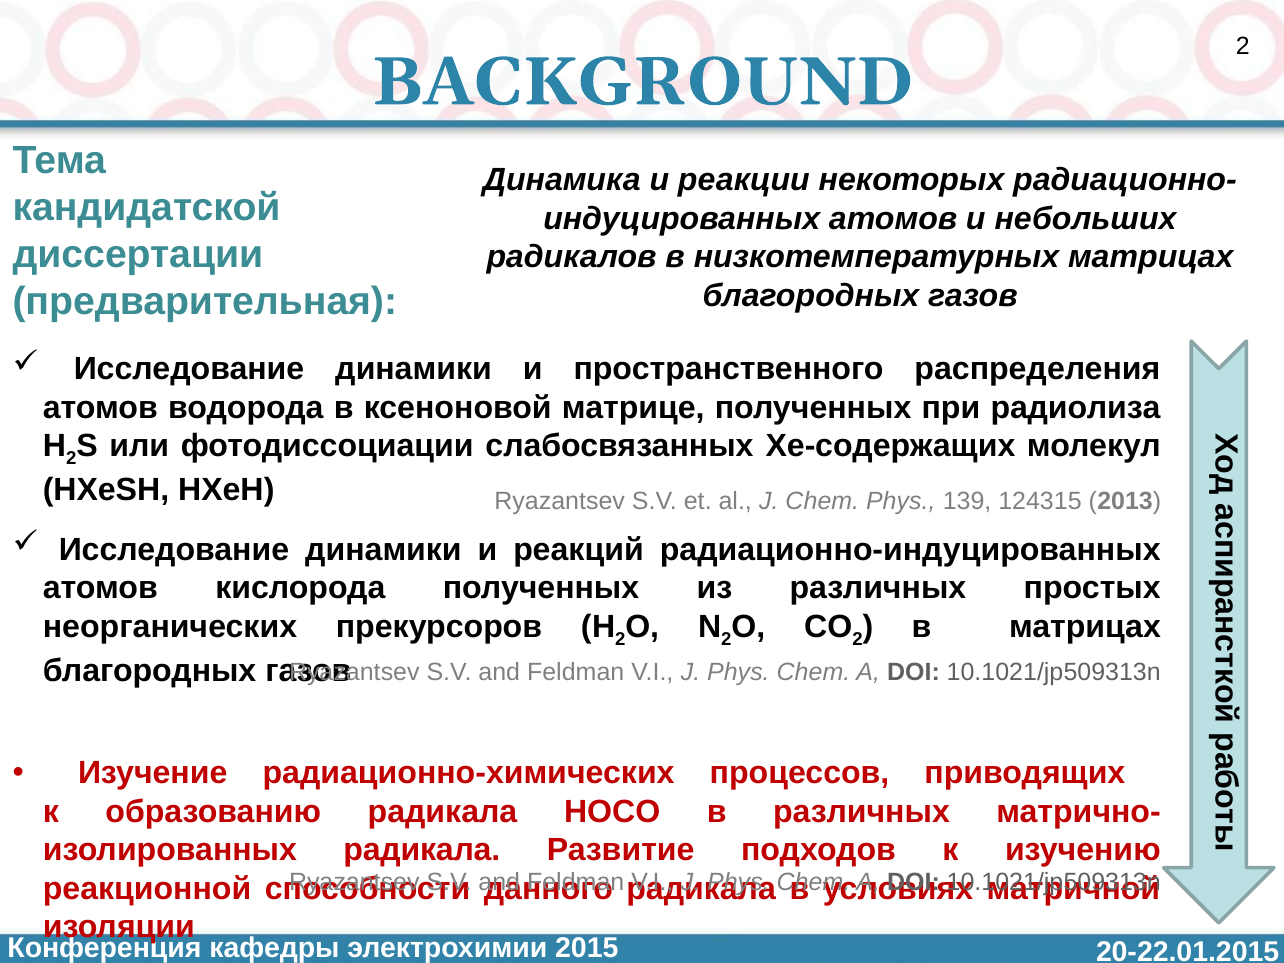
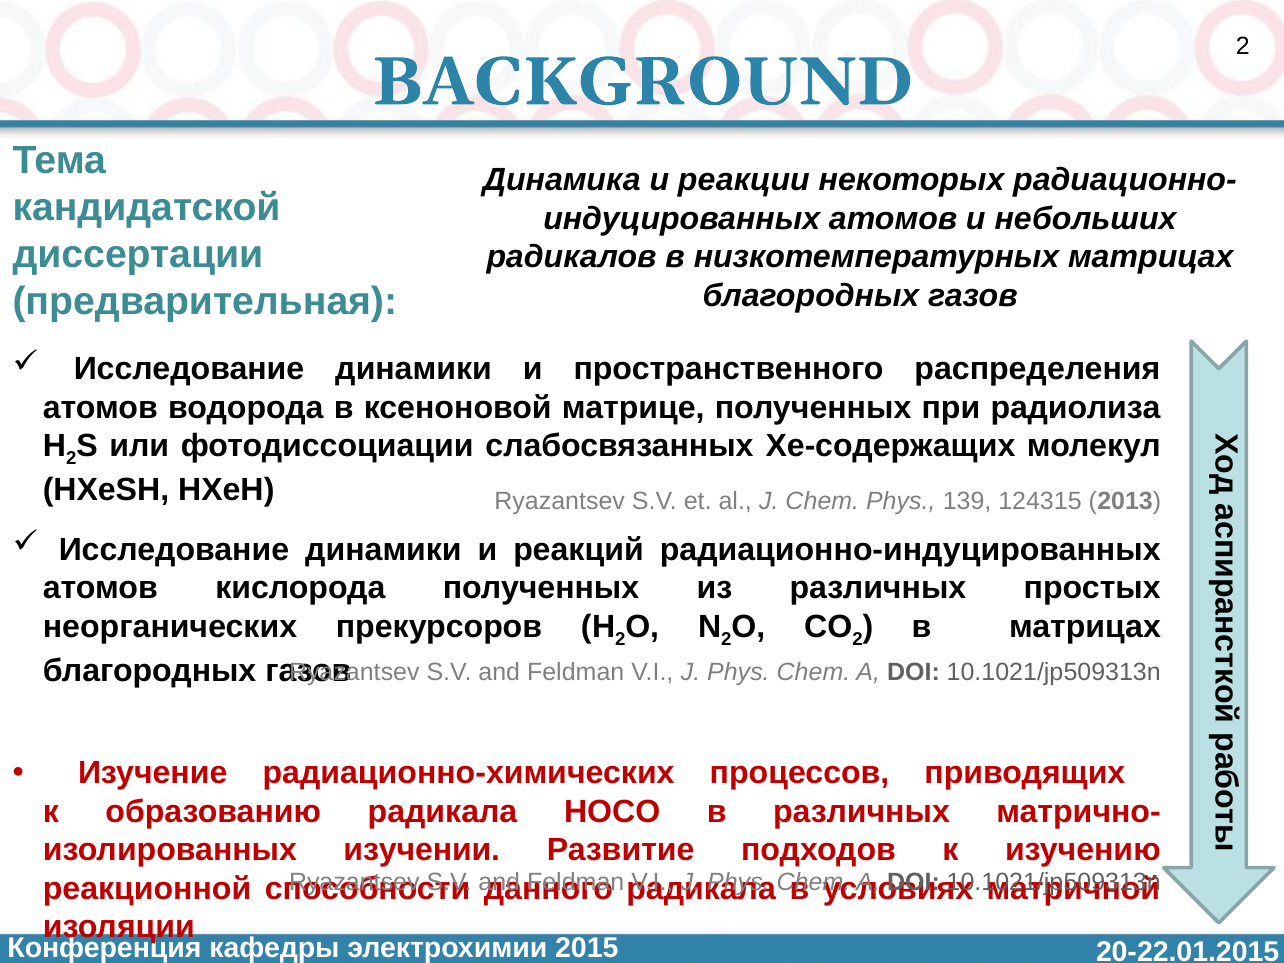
радикала: радикала -> изучении (422, 850)
